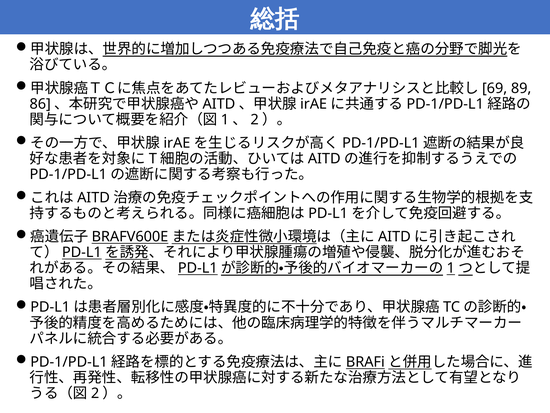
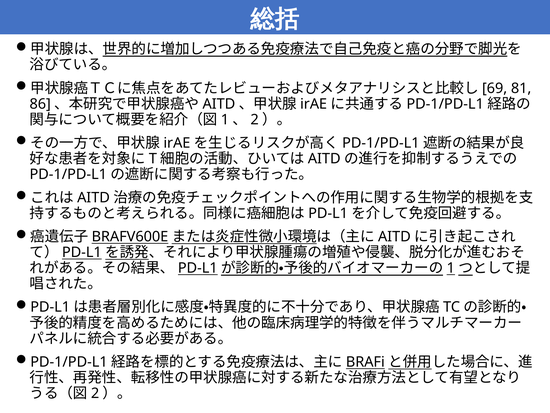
89: 89 -> 81 (521, 88)
